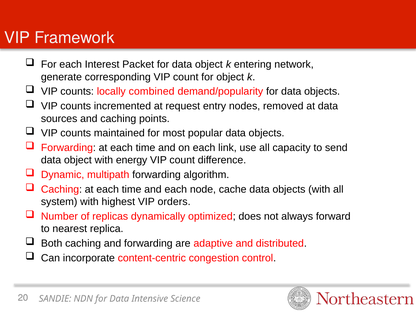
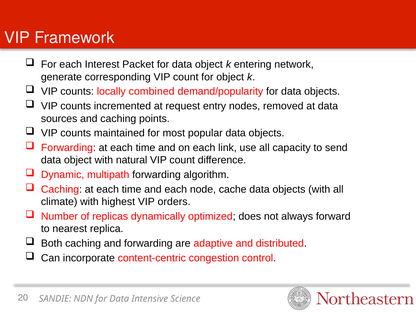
energy: energy -> natural (132, 160)
system: system -> climate (59, 202)
